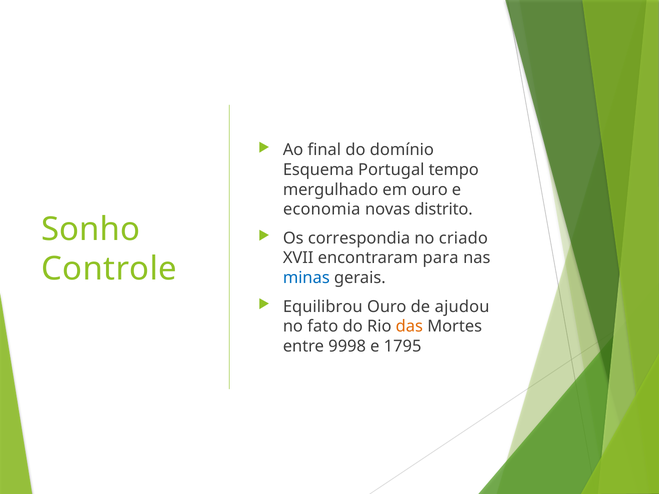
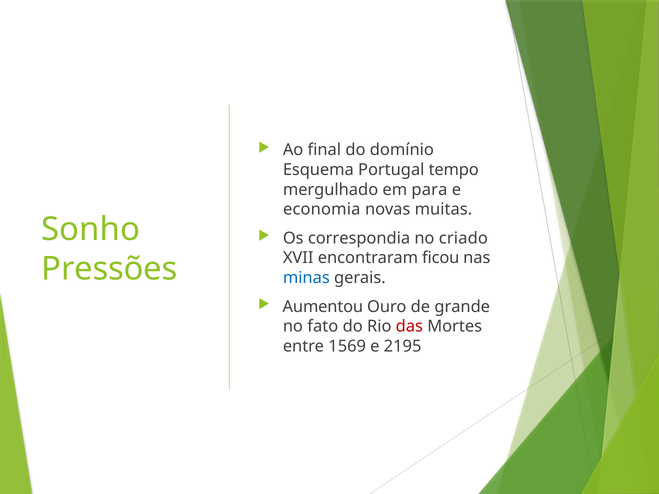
em ouro: ouro -> para (429, 190)
distrito: distrito -> muitas (443, 209)
para: para -> ficou (441, 258)
Controle: Controle -> Pressões (109, 269)
Equilibrou: Equilibrou -> Aumentou (323, 307)
ajudou: ajudou -> grande (462, 307)
das colour: orange -> red (409, 327)
9998: 9998 -> 1569 (347, 346)
1795: 1795 -> 2195 (403, 346)
